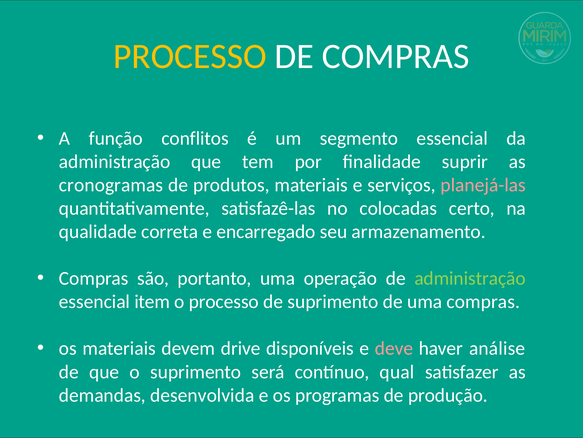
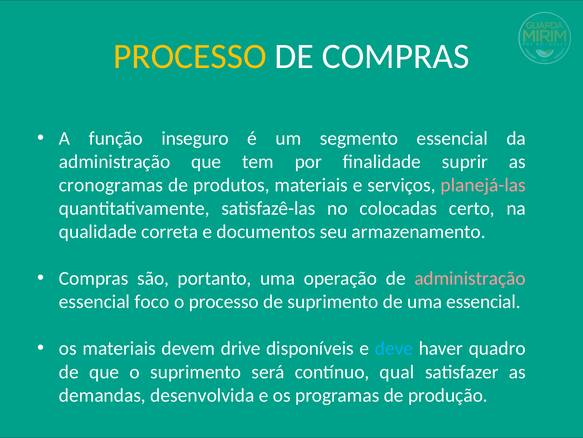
conflitos: conflitos -> inseguro (195, 138)
encarregado: encarregado -> documentos (266, 231)
administração colour: light green -> pink (470, 278)
item: item -> foco (152, 301)
uma compras: compras -> essencial (483, 301)
deve colour: pink -> light blue (394, 348)
análise: análise -> quadro (497, 348)
